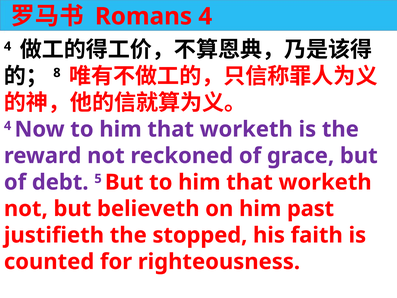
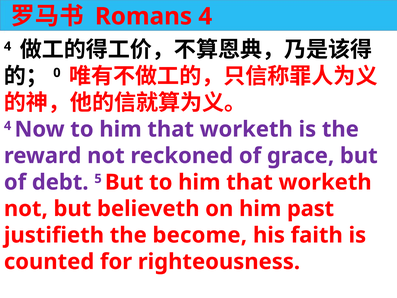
8: 8 -> 0 (57, 73)
stopped: stopped -> become (200, 235)
